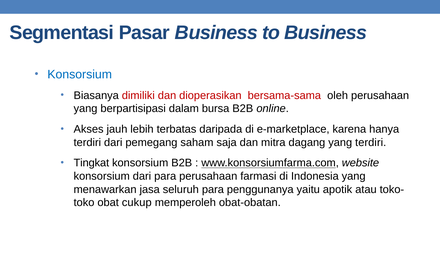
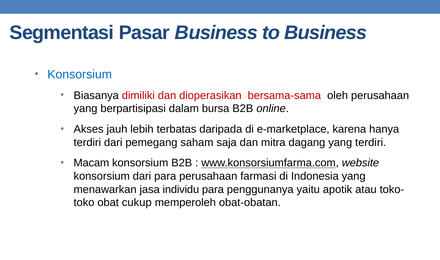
Tingkat: Tingkat -> Macam (91, 163)
seluruh: seluruh -> individu (181, 189)
